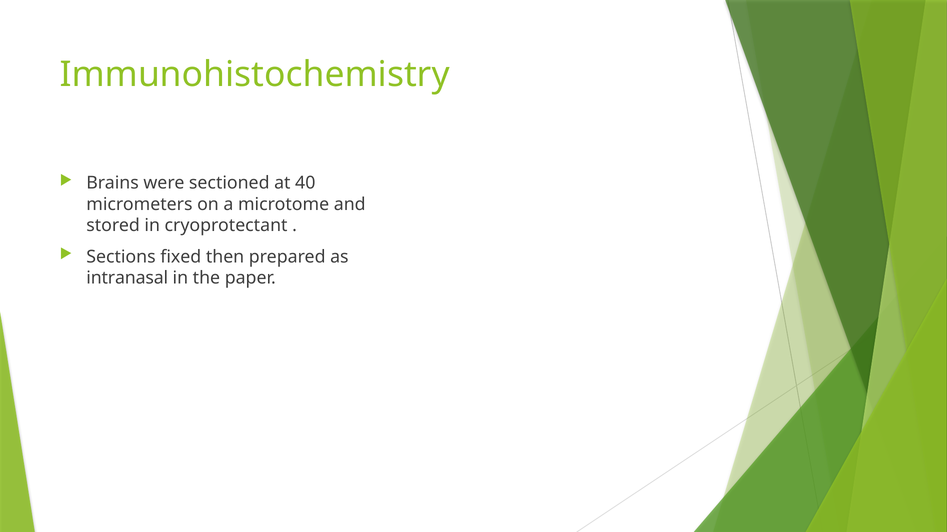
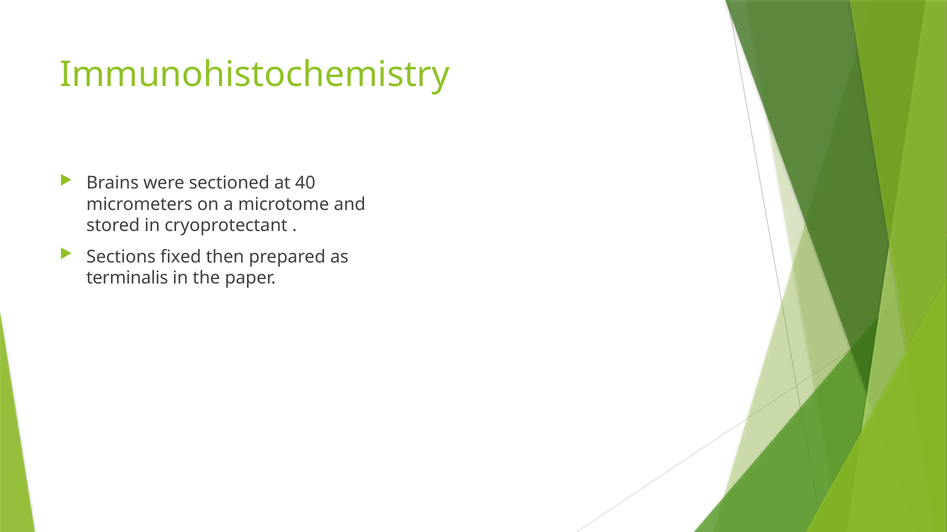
intranasal: intranasal -> terminalis (127, 278)
